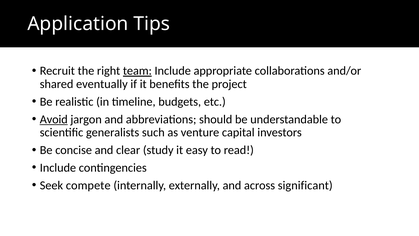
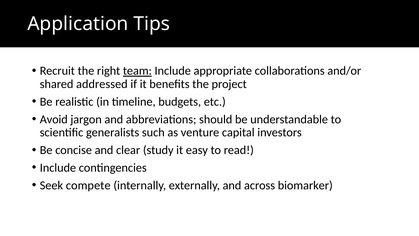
eventually: eventually -> addressed (102, 84)
Avoid underline: present -> none (54, 119)
significant: significant -> biomarker (305, 185)
